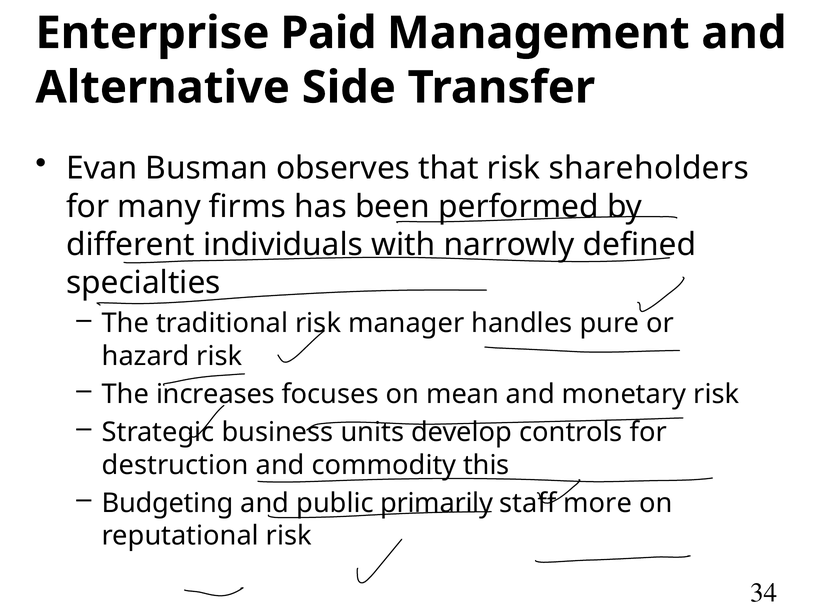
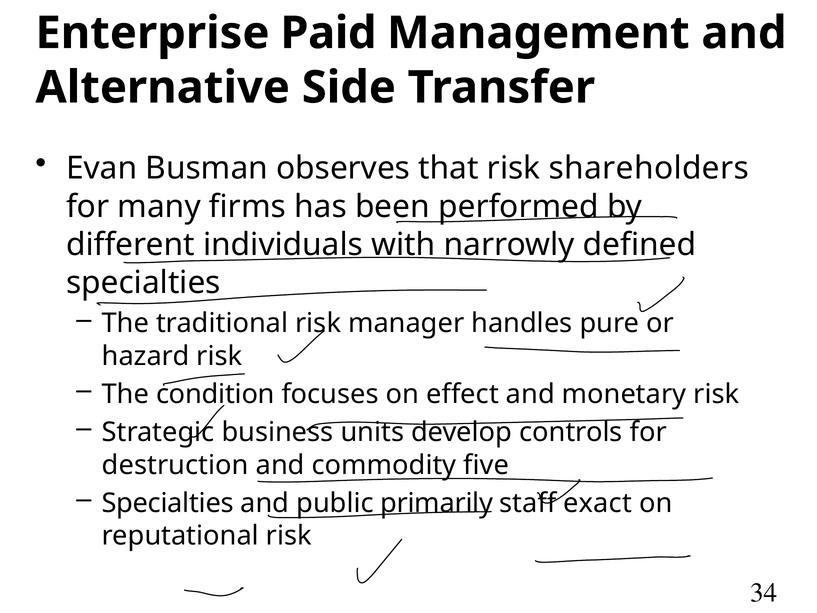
increases: increases -> condition (215, 394)
mean: mean -> effect (463, 394)
this: this -> five (486, 465)
Budgeting: Budgeting -> Specialties (168, 503)
more: more -> exact (598, 503)
